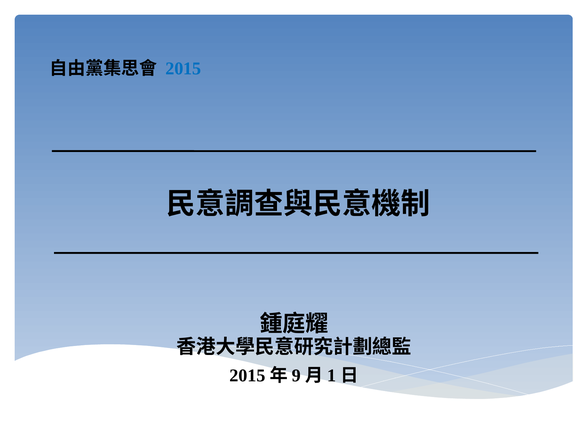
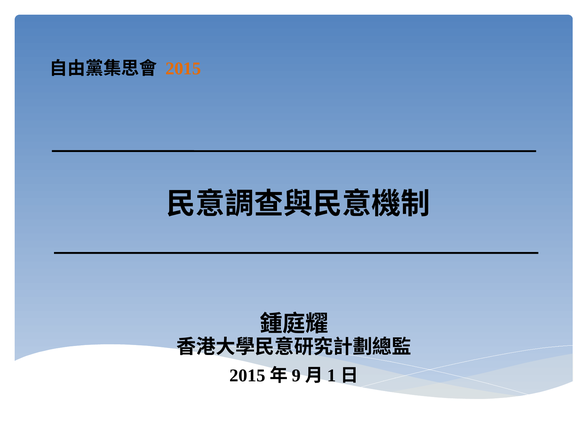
2015 colour: blue -> orange (183, 69)
